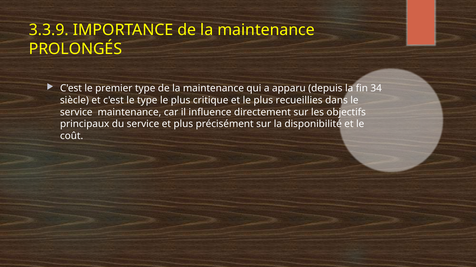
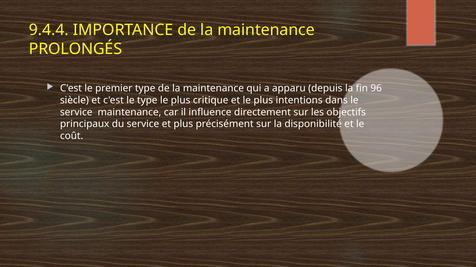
3.3.9: 3.3.9 -> 9.4.4 (49, 30)
34: 34 -> 96 (376, 89)
recueillies: recueillies -> intentions (299, 100)
